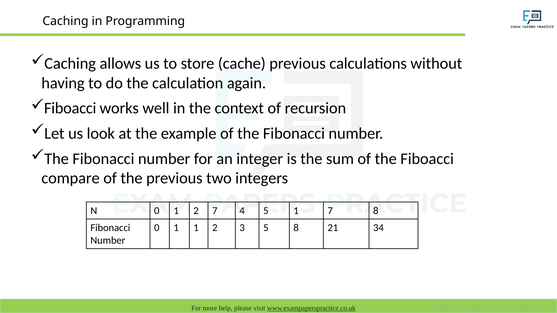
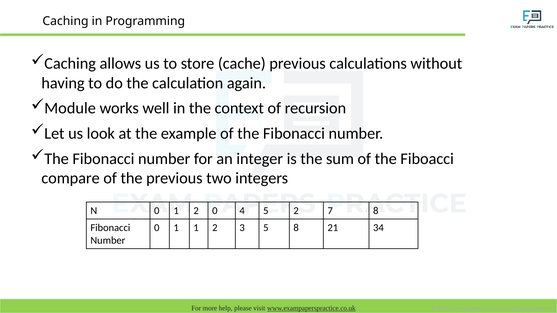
Fiboacci: Fiboacci -> Module (70, 108)
2 7: 7 -> 0 (215, 211)
5 1: 1 -> 2 (296, 211)
